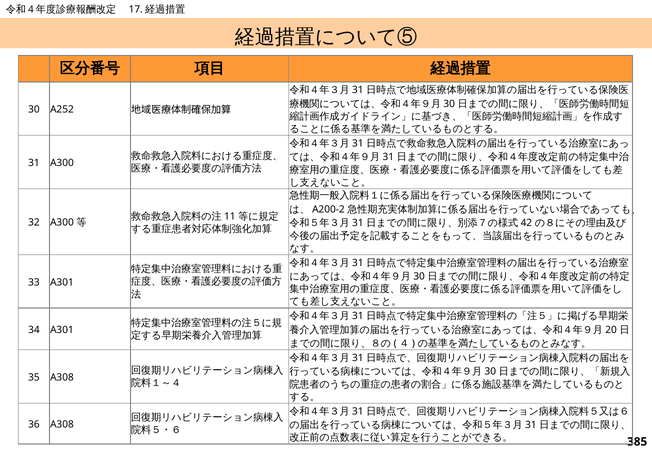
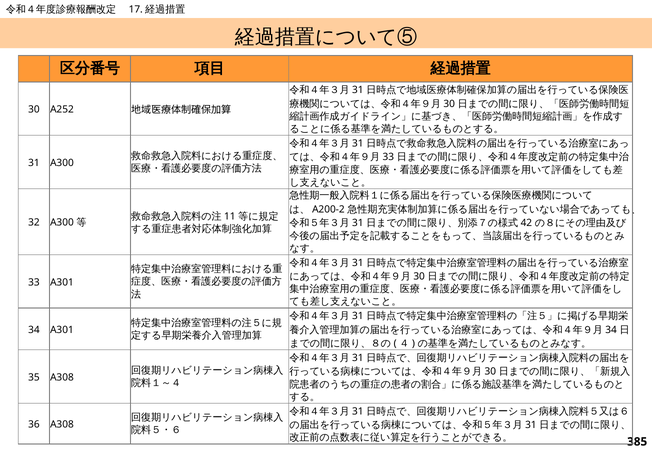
31: 31 -> 33 (388, 157)
20: 20 -> 34 (611, 330)
